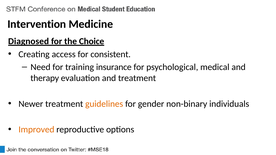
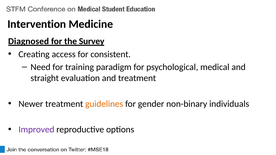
Choice: Choice -> Survey (92, 41)
insurance: insurance -> paradigm (114, 67)
therapy: therapy -> straight (45, 78)
Improved colour: orange -> purple (36, 130)
